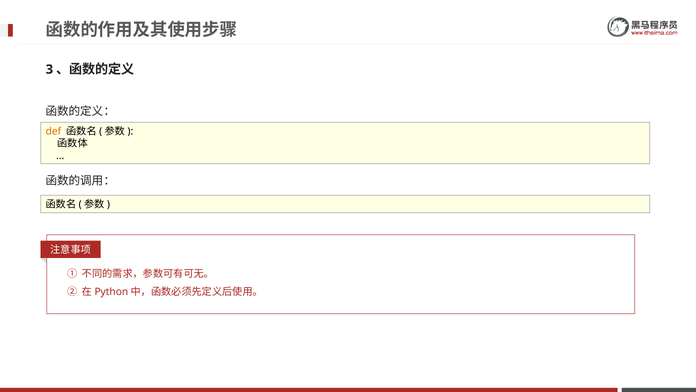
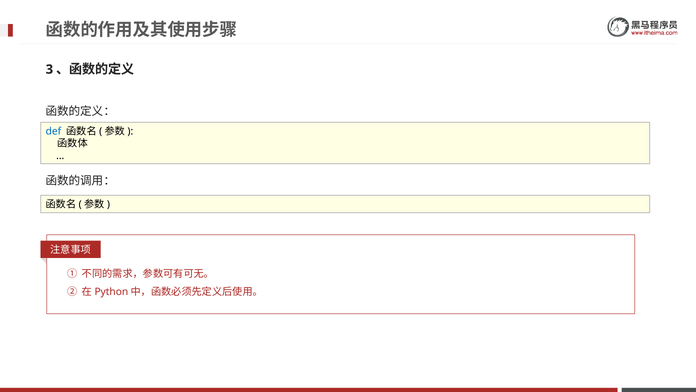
def colour: orange -> blue (53, 131)
